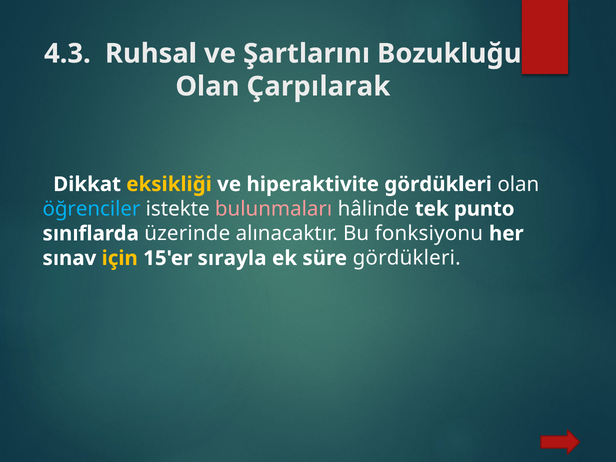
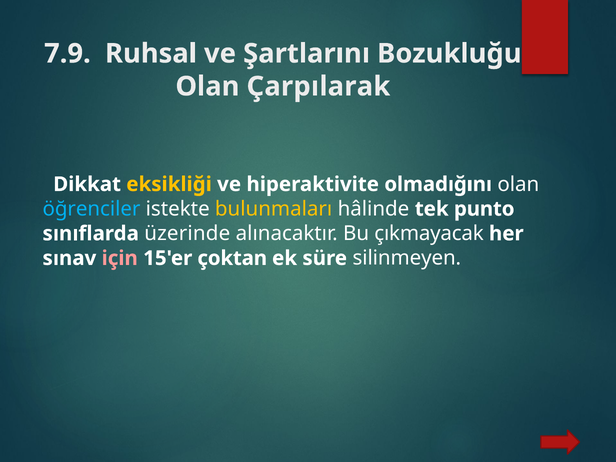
4.3: 4.3 -> 7.9 (67, 54)
hiperaktivite gördükleri: gördükleri -> olmadığını (438, 184)
bulunmaları colour: pink -> yellow (274, 209)
fonksiyonu: fonksiyonu -> çıkmayacak (429, 234)
için colour: yellow -> pink (120, 258)
sırayla: sırayla -> çoktan (232, 258)
süre gördükleri: gördükleri -> silinmeyen (407, 258)
